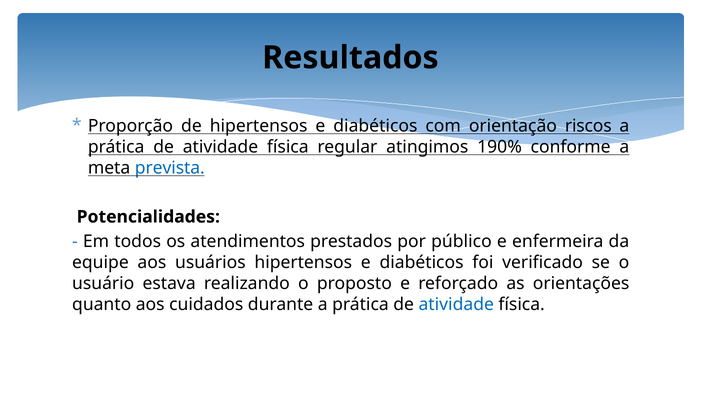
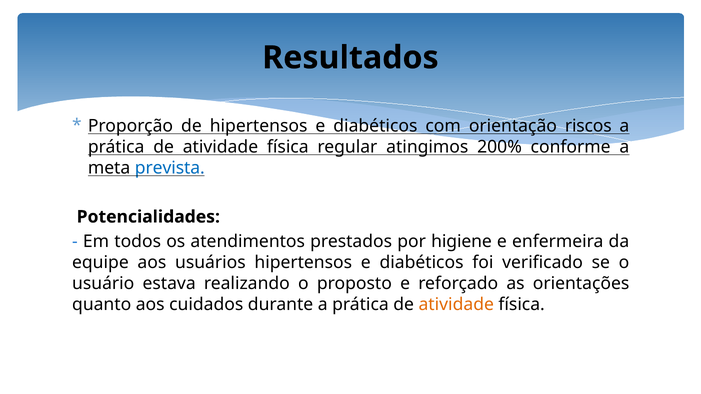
190%: 190% -> 200% (500, 147)
público: público -> higiene (461, 242)
atividade colour: blue -> orange (456, 305)
